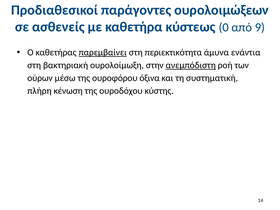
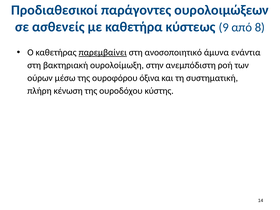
0: 0 -> 9 (224, 27)
9: 9 -> 8 (260, 27)
περιεκτικότητα: περιεκτικότητα -> ανοσοποιητικό (173, 52)
ανεμπόδιστη underline: present -> none (191, 65)
